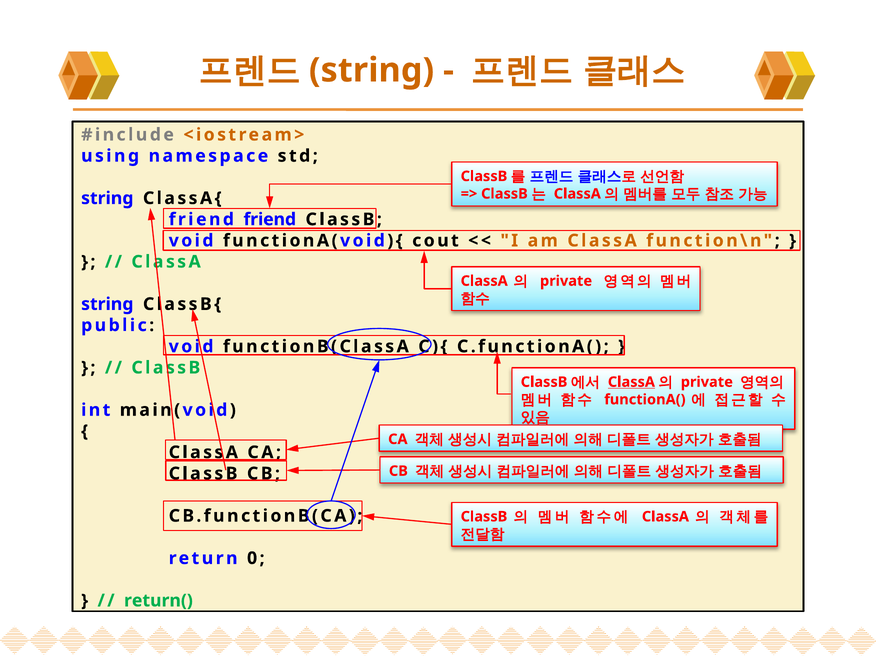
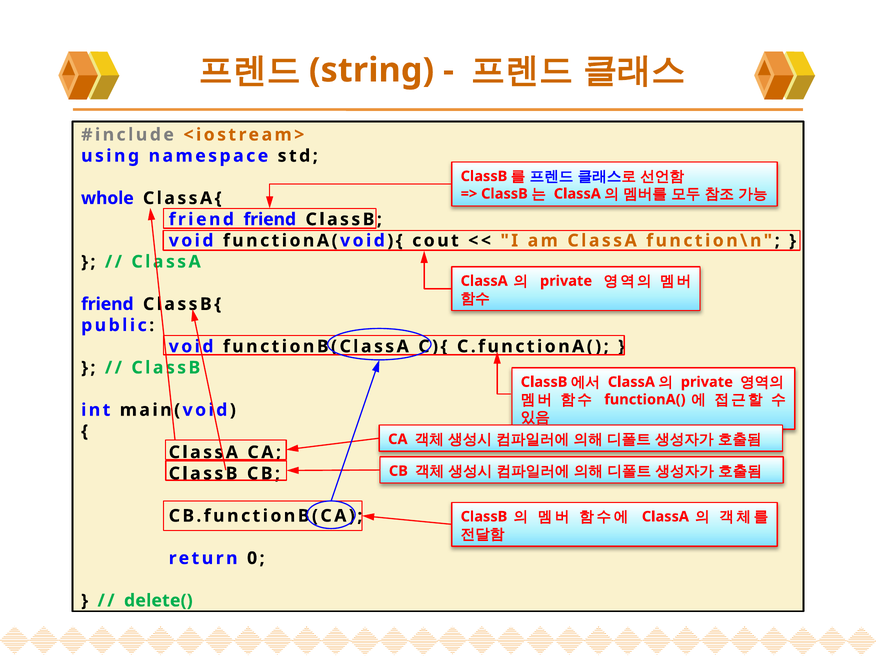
string: string -> whole (107, 198)
string: string -> friend (107, 304)
ClassA underline: present -> none (631, 382)
return(: return( -> delete( (158, 601)
